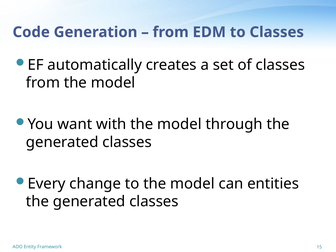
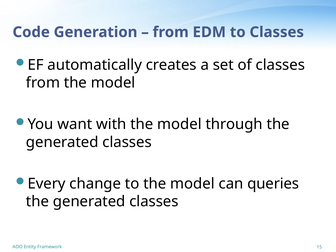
entities: entities -> queries (273, 184)
